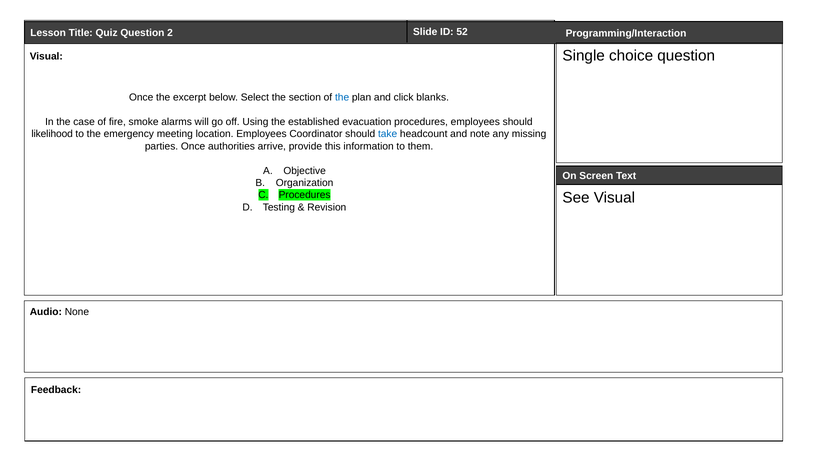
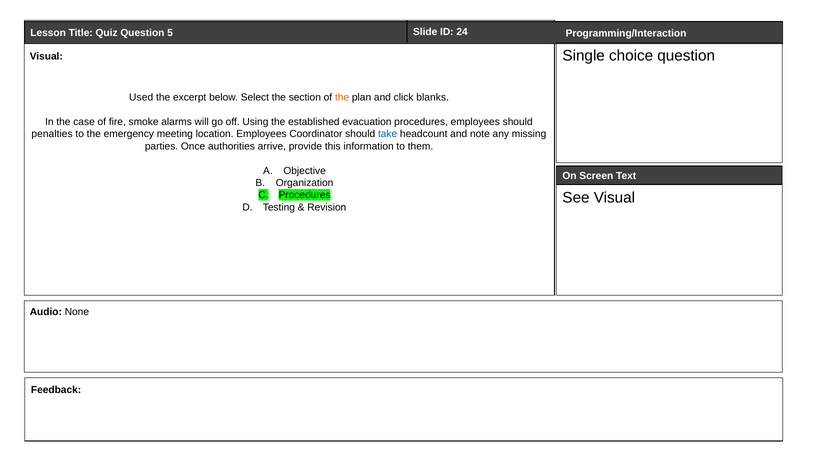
2: 2 -> 5 (170, 33)
52: 52 -> 24 (462, 32)
Once: Once -> Used (141, 97)
the colour: blue -> orange (342, 97)
likelihood: likelihood -> penalties (52, 134)
